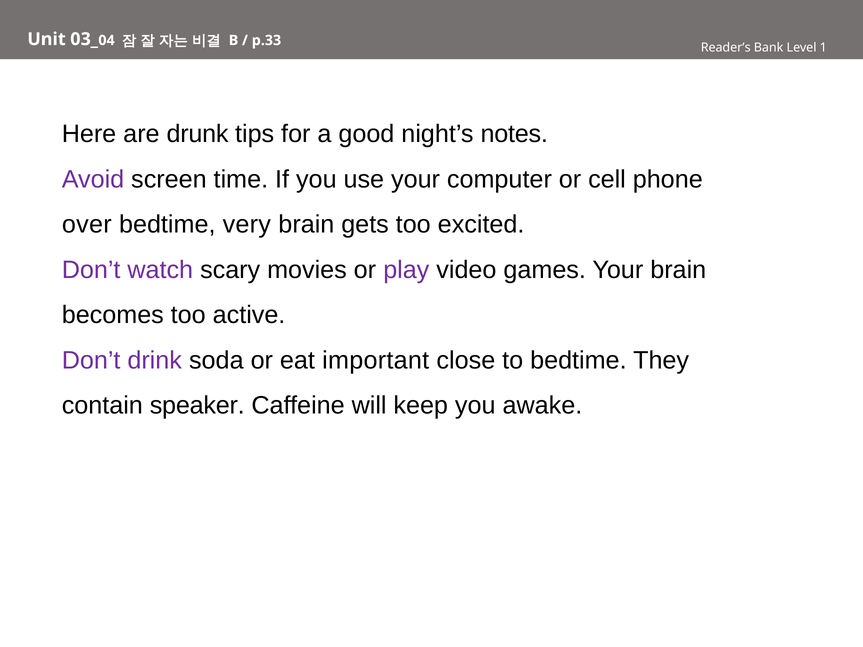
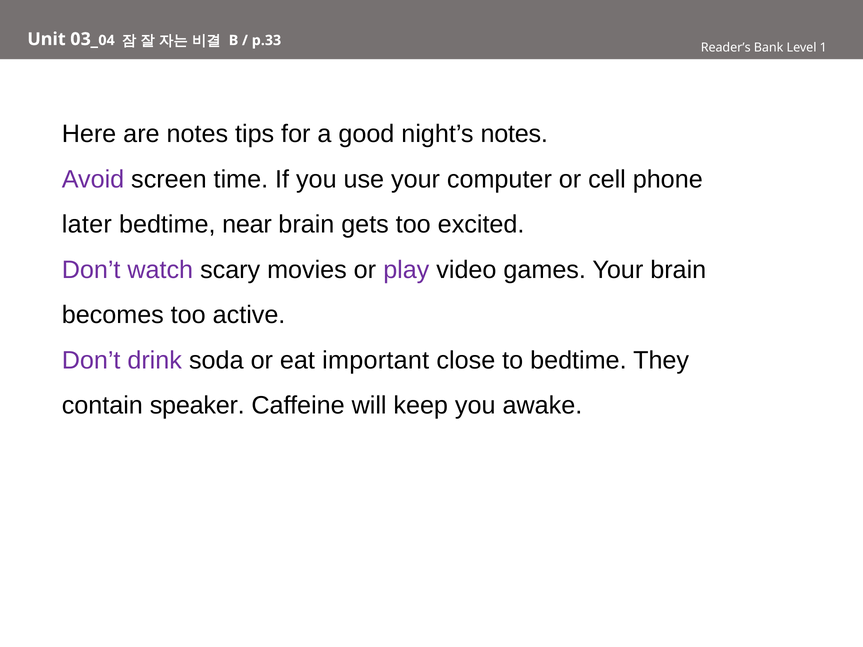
are drunk: drunk -> notes (197, 134)
over: over -> later (87, 225)
very: very -> near (247, 225)
